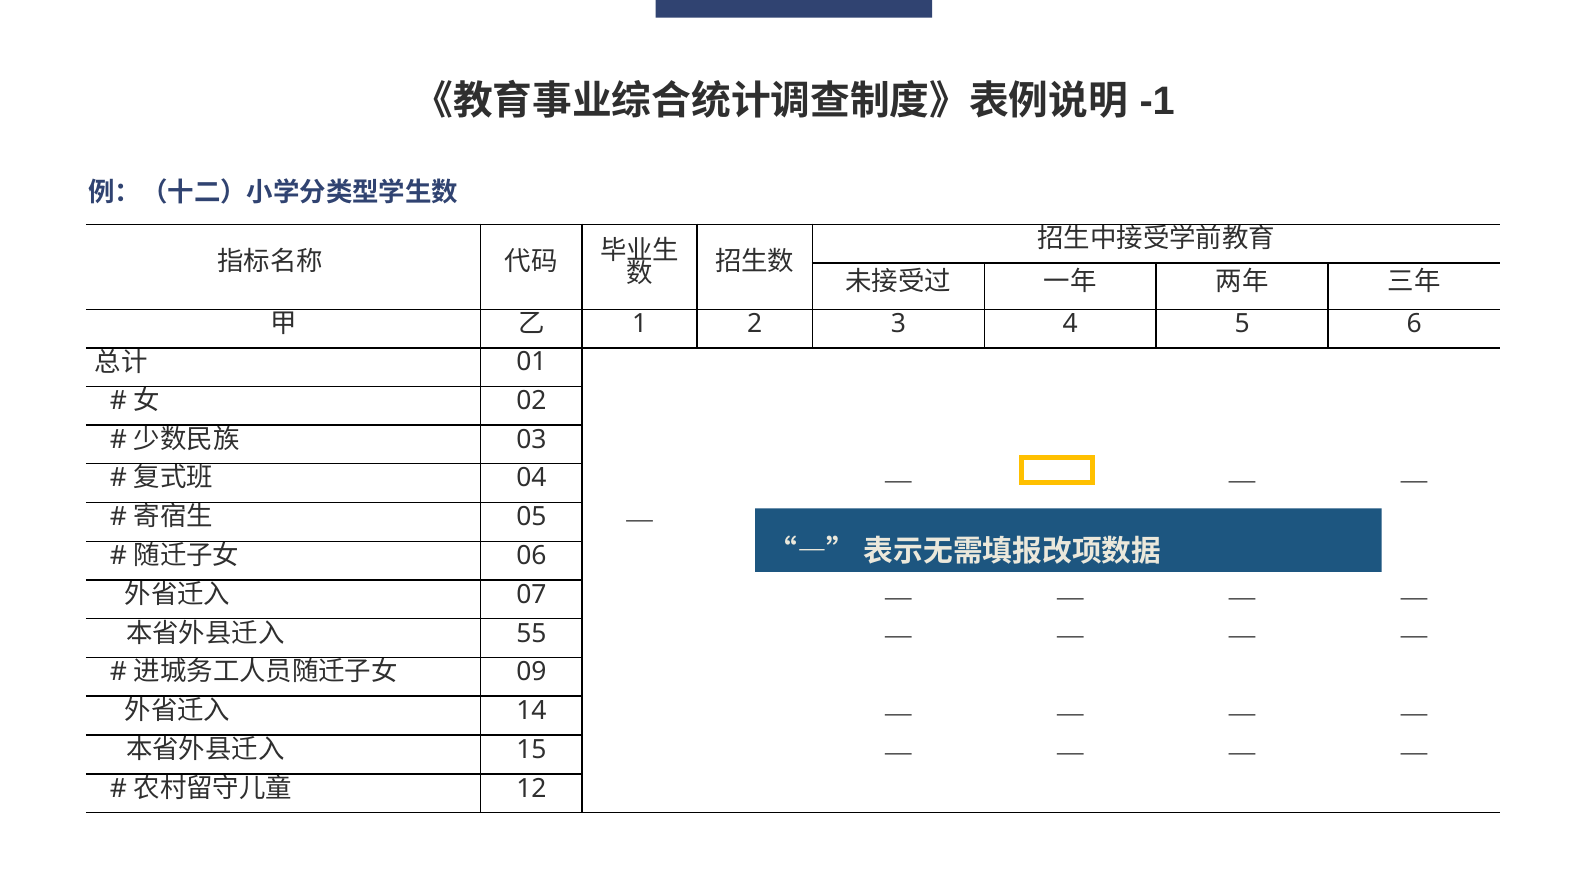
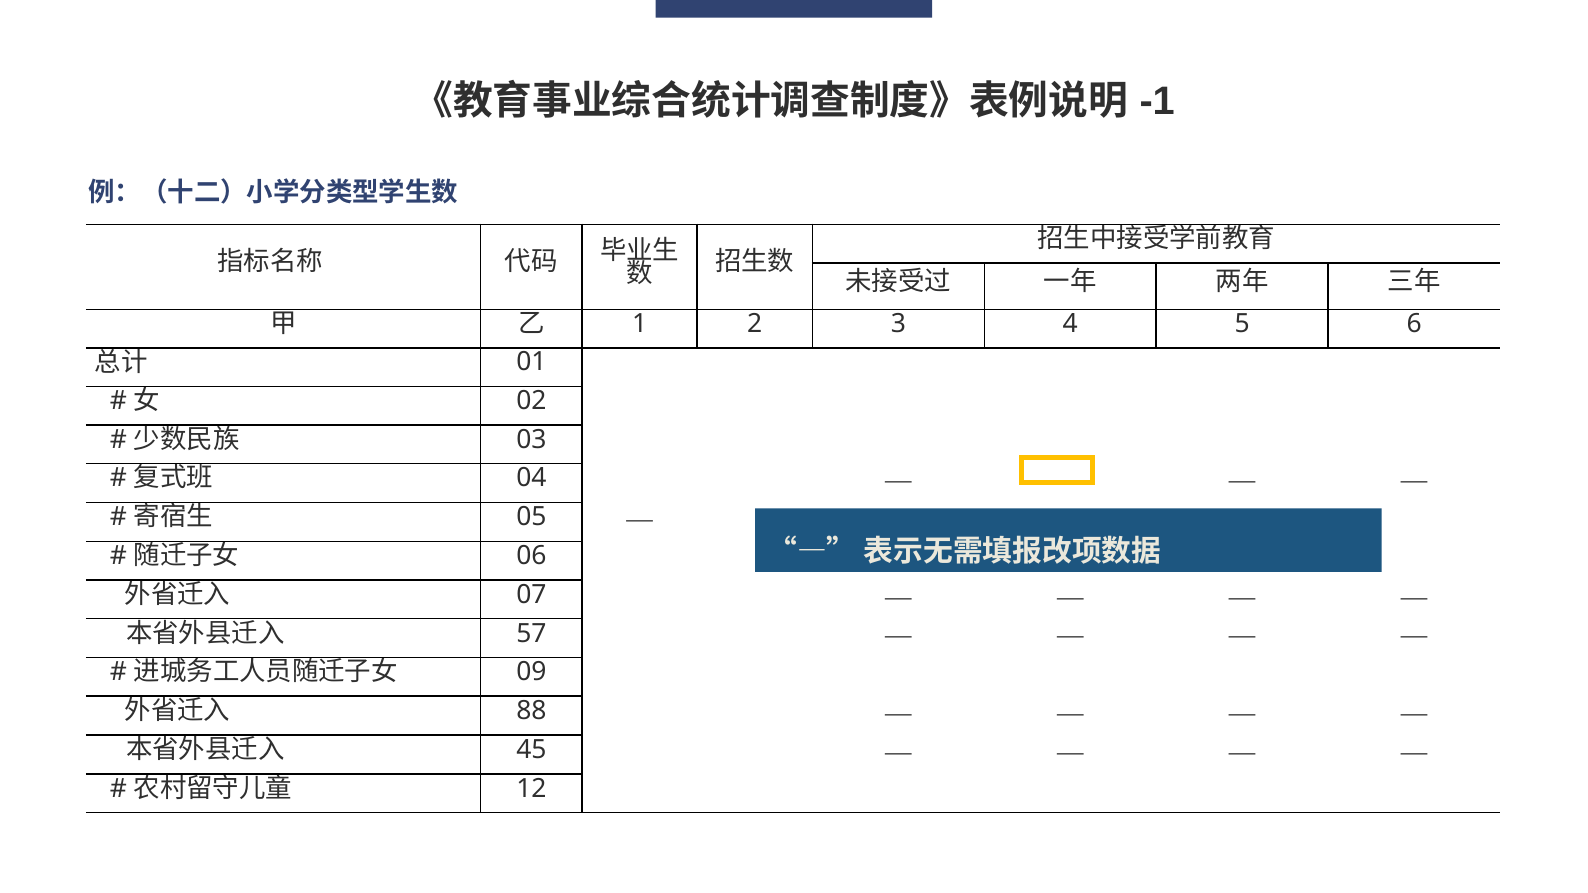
55: 55 -> 57 (531, 633)
14: 14 -> 88 (531, 711)
15: 15 -> 45 (531, 750)
